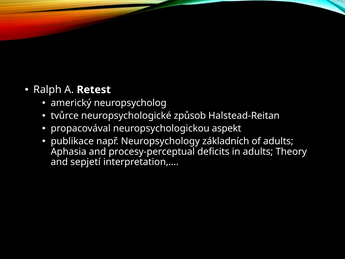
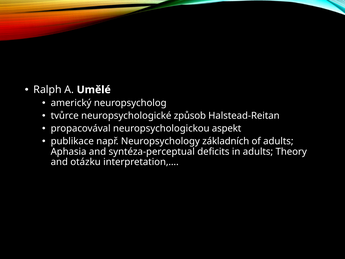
Retest: Retest -> Umělé (94, 90)
procesy-perceptual: procesy-perceptual -> syntéza-perceptual (152, 152)
sepjetí: sepjetí -> otázku (86, 162)
